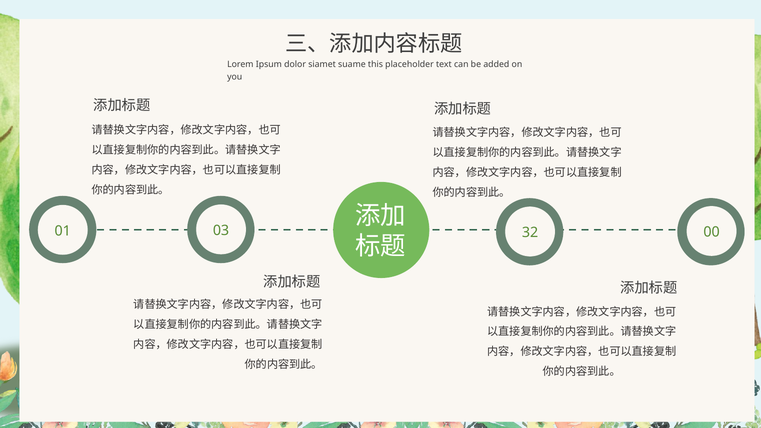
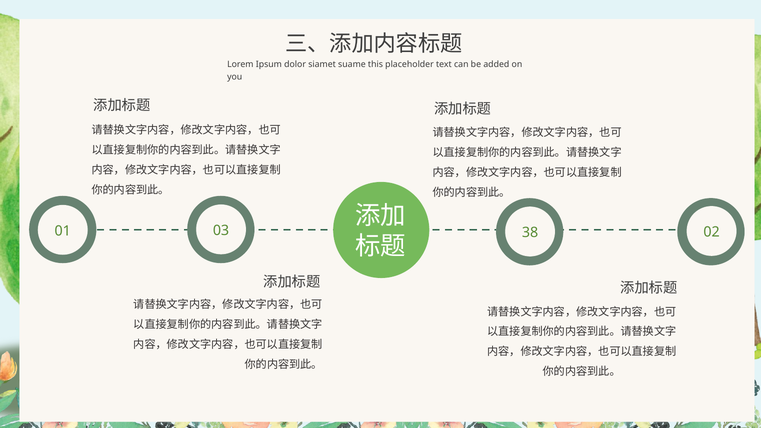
00: 00 -> 02 (712, 232)
32: 32 -> 38 (530, 233)
